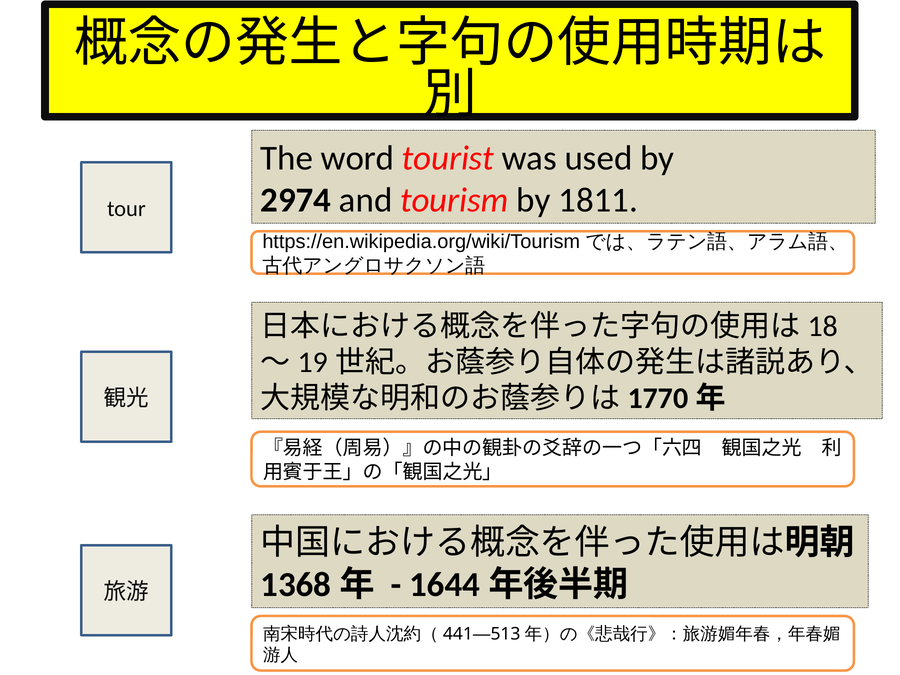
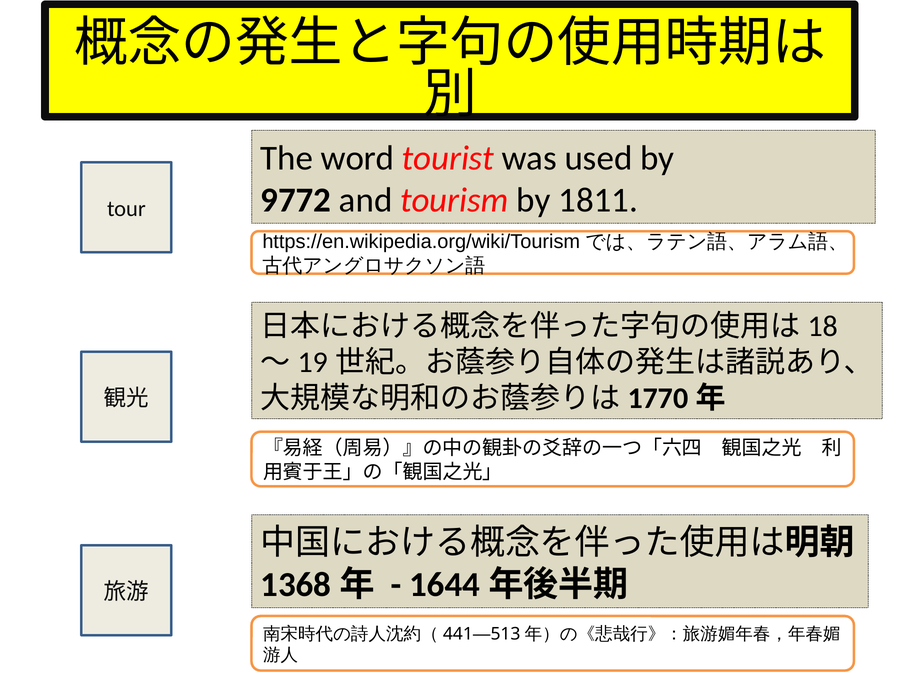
2974: 2974 -> 9772 (296, 200)
